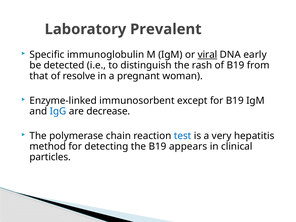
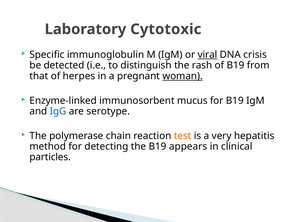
Prevalent: Prevalent -> Cytotoxic (166, 29)
early: early -> crisis (255, 55)
resolve: resolve -> herpes (79, 76)
woman underline: none -> present (183, 76)
except: except -> mucus (192, 101)
decrease: decrease -> serotype (108, 111)
test colour: blue -> orange (183, 136)
